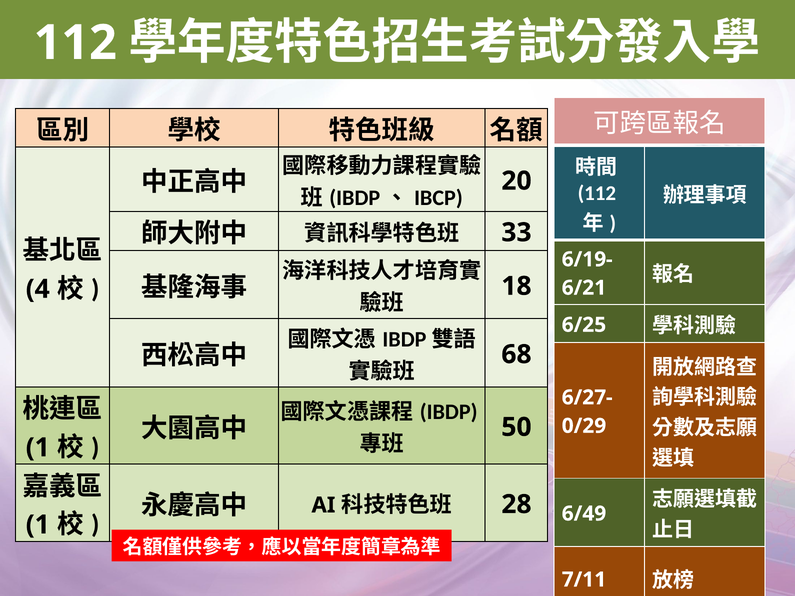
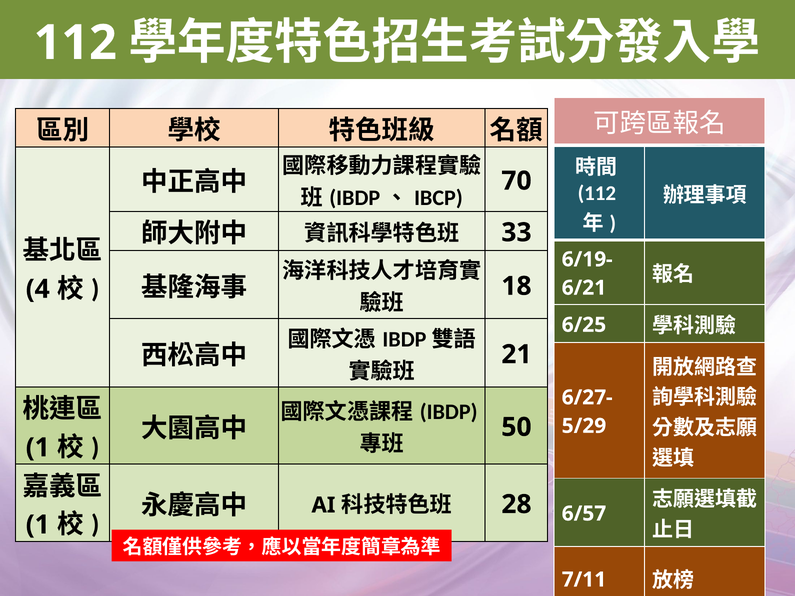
20: 20 -> 70 (516, 181)
68: 68 -> 21 (516, 355)
0/29: 0/29 -> 5/29 (584, 426)
6/49: 6/49 -> 6/57 (584, 514)
